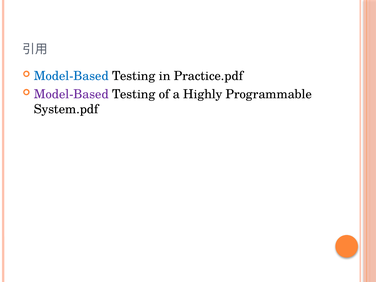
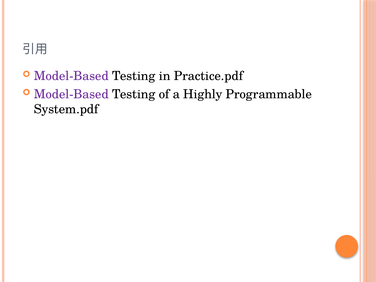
Model-Based colour: blue -> purple (71, 76)
